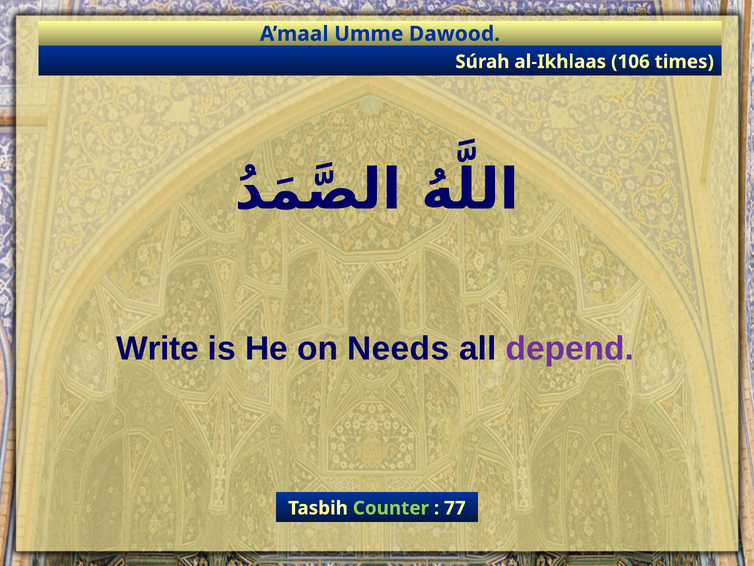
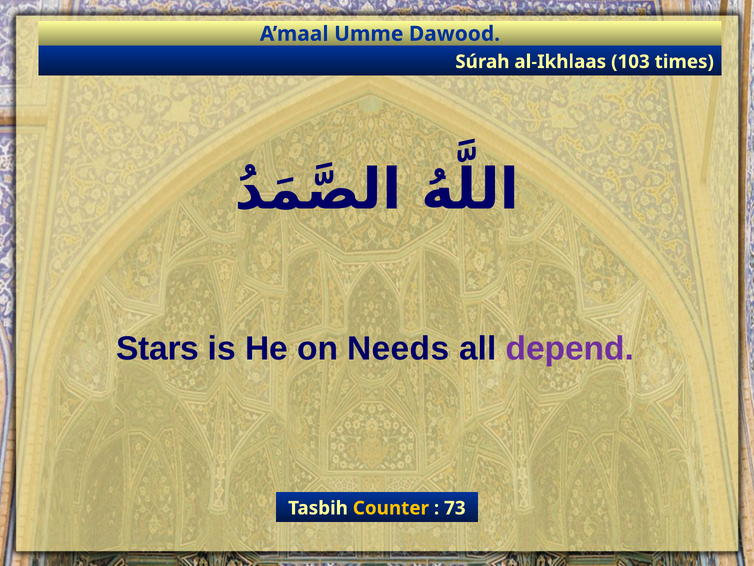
106: 106 -> 103 (630, 62)
Write: Write -> Stars (158, 348)
Counter colour: light green -> yellow (391, 508)
77: 77 -> 73 (455, 508)
